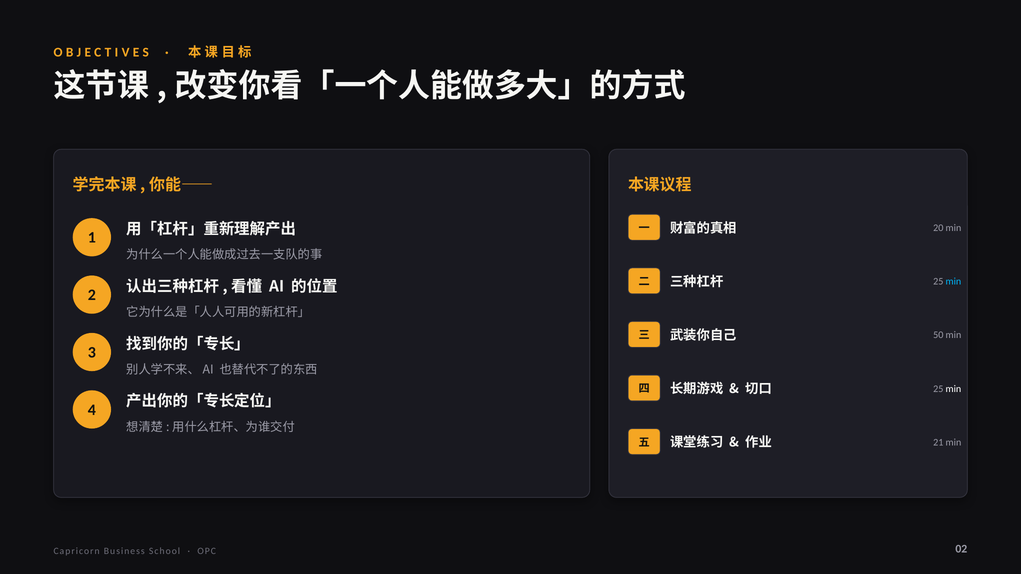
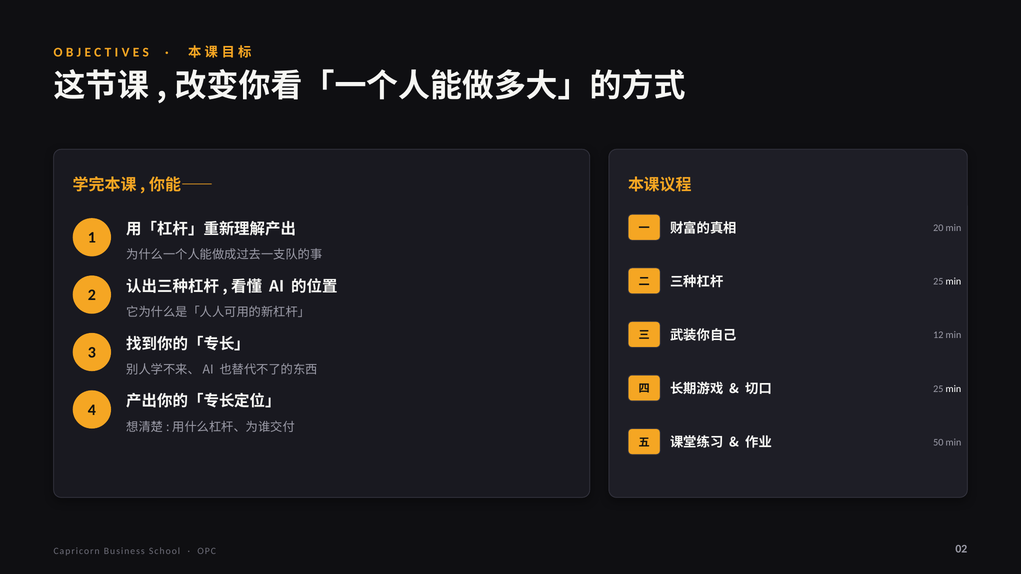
min colour: light blue -> white (953, 282)
50: 50 -> 12 (938, 335)
21: 21 -> 50 (938, 443)
